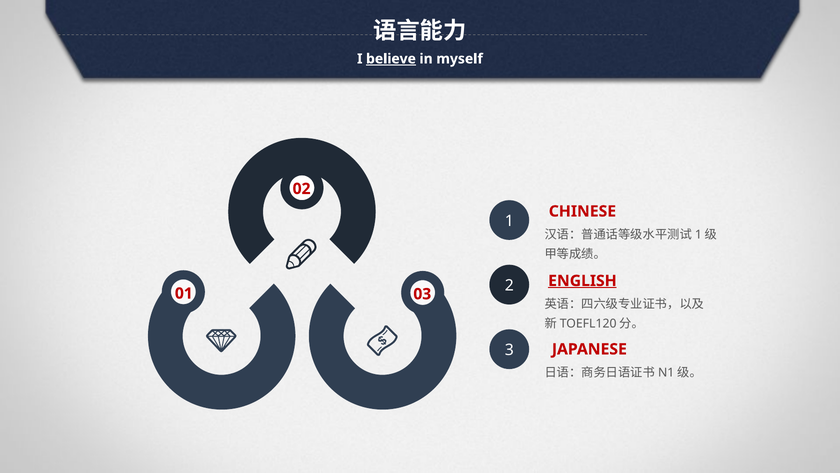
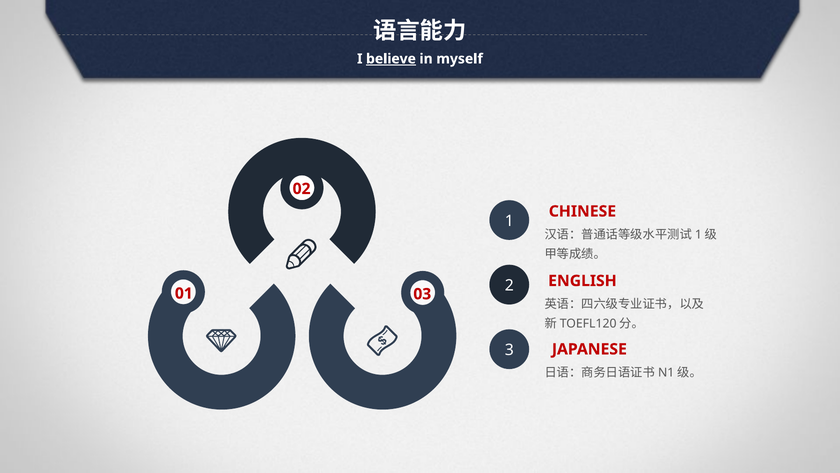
ENGLISH underline: present -> none (582, 281)
